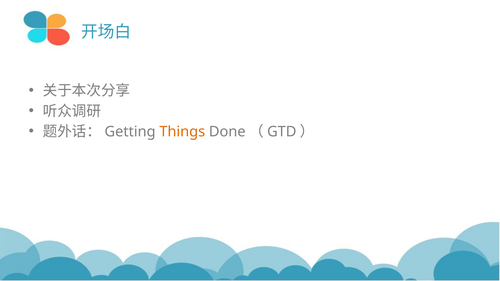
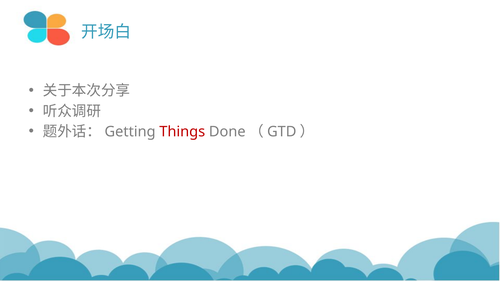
Things colour: orange -> red (182, 132)
